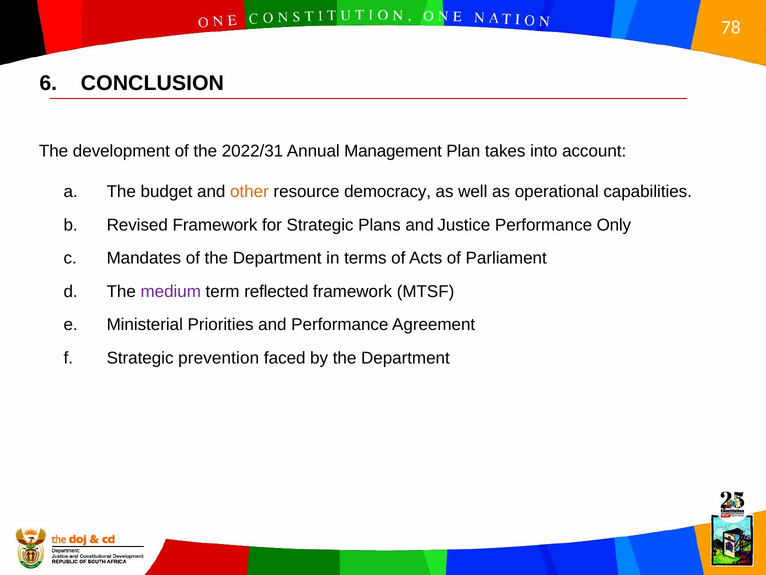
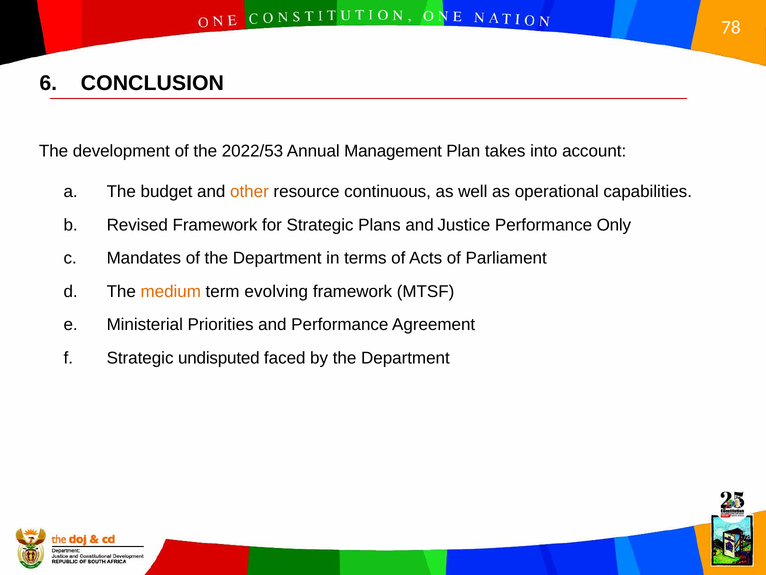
2022/31: 2022/31 -> 2022/53 (252, 151)
democracy: democracy -> continuous (388, 192)
medium colour: purple -> orange (171, 291)
reflected: reflected -> evolving (276, 291)
prevention: prevention -> undisputed (219, 358)
